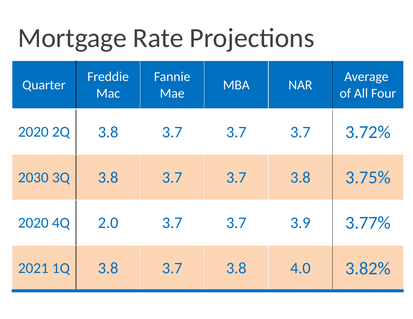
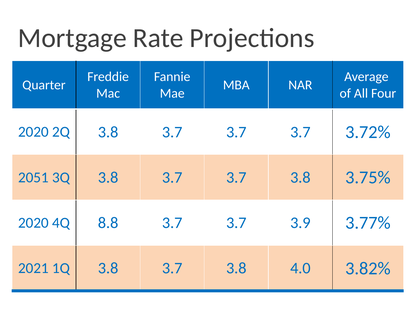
2030: 2030 -> 2051 (33, 178)
2.0: 2.0 -> 8.8 (108, 223)
